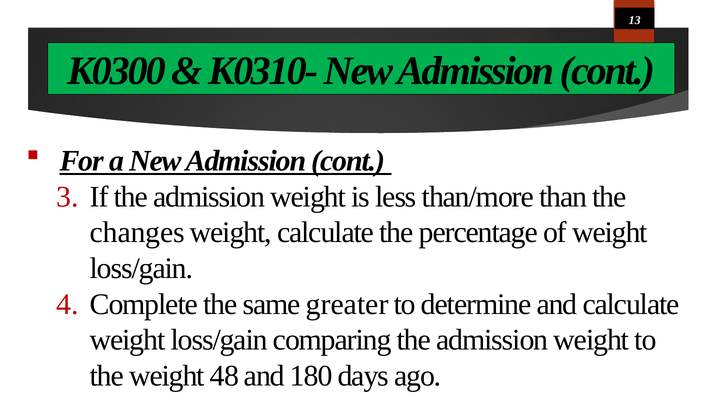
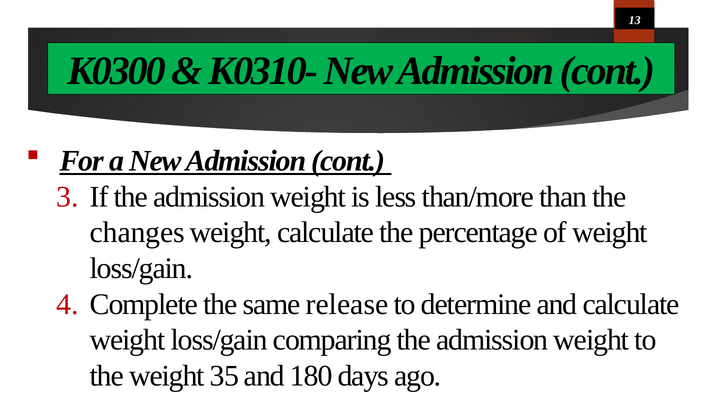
greater: greater -> release (347, 304)
48: 48 -> 35 (224, 376)
